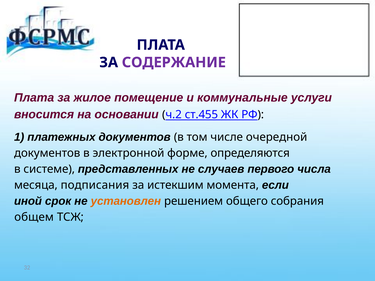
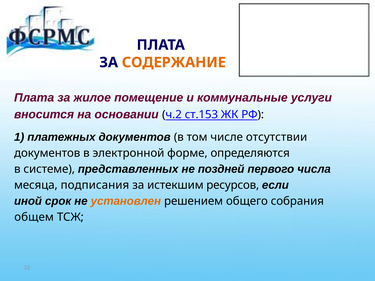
СОДЕРЖАНИЕ colour: purple -> orange (174, 62)
ст.455: ст.455 -> ст.153 (201, 115)
очередной: очередной -> отсутствии (277, 137)
случаев: случаев -> поздней (221, 169)
момента: момента -> ресурсов (233, 185)
